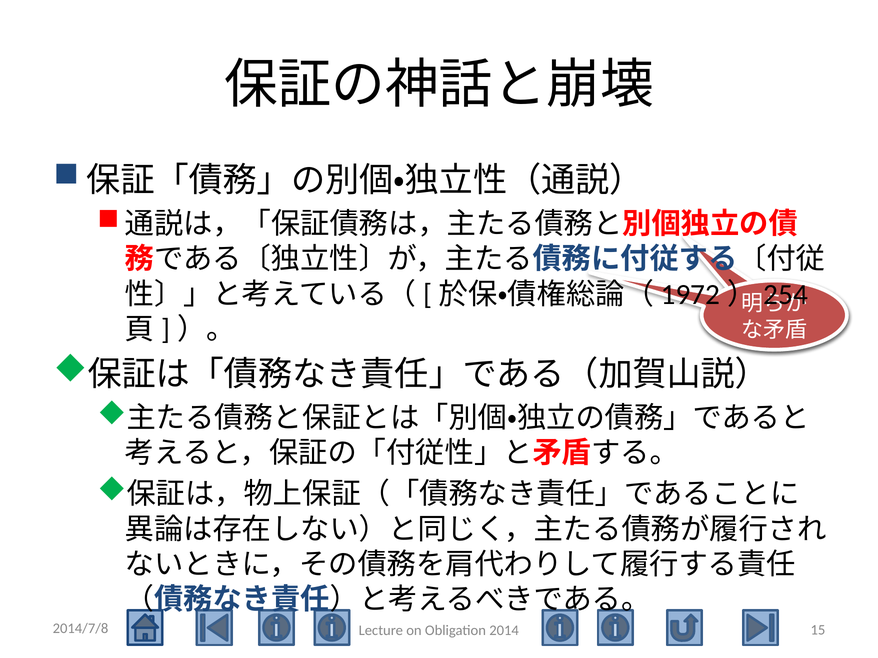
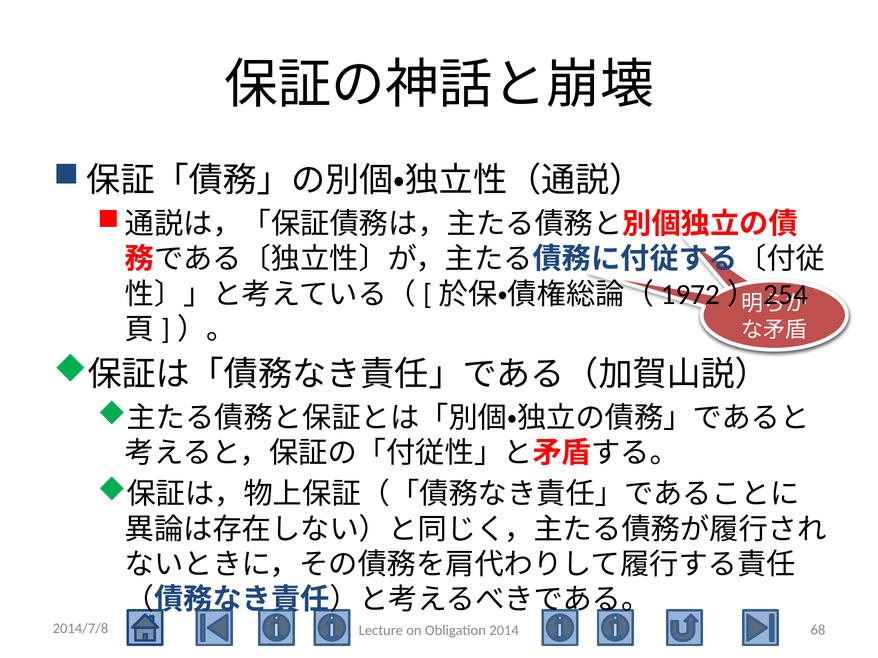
15: 15 -> 68 (818, 631)
